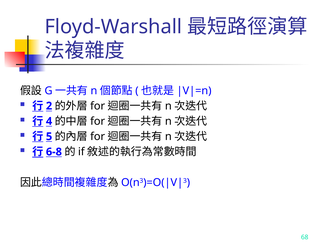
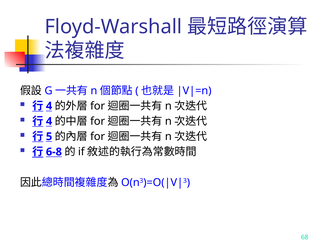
2: 2 -> 4 (49, 106)
